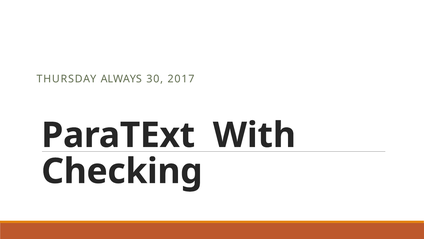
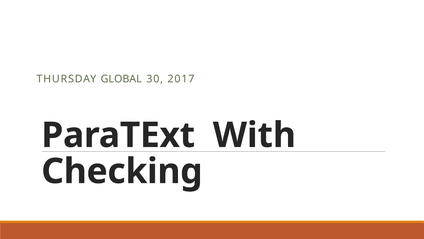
ALWAYS: ALWAYS -> GLOBAL (121, 79)
